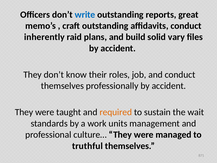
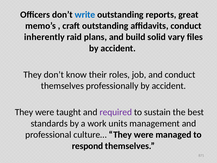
required colour: orange -> purple (116, 112)
wait: wait -> best (196, 112)
truthful: truthful -> respond (88, 146)
